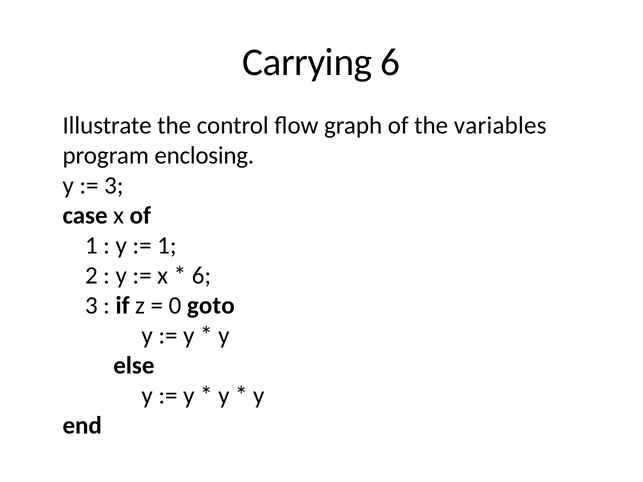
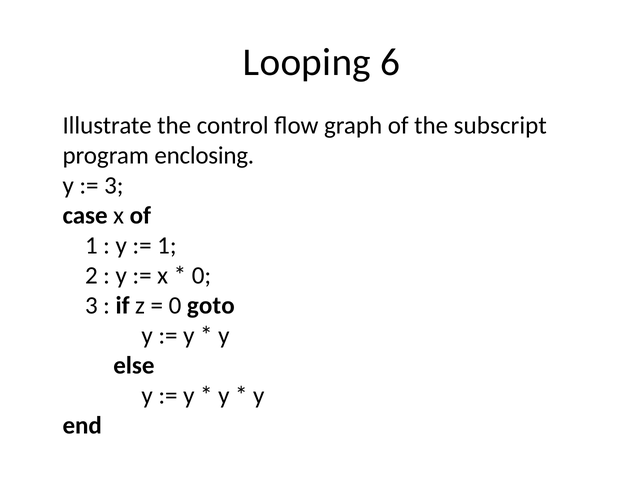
Carrying: Carrying -> Looping (307, 62)
variables: variables -> subscript (500, 125)
6: 6 -> 0 (201, 276)
